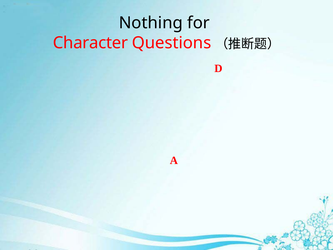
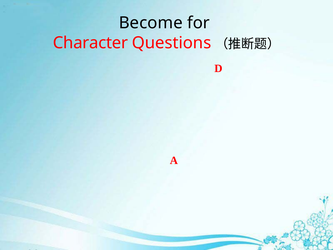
Nothing: Nothing -> Become (151, 23)
